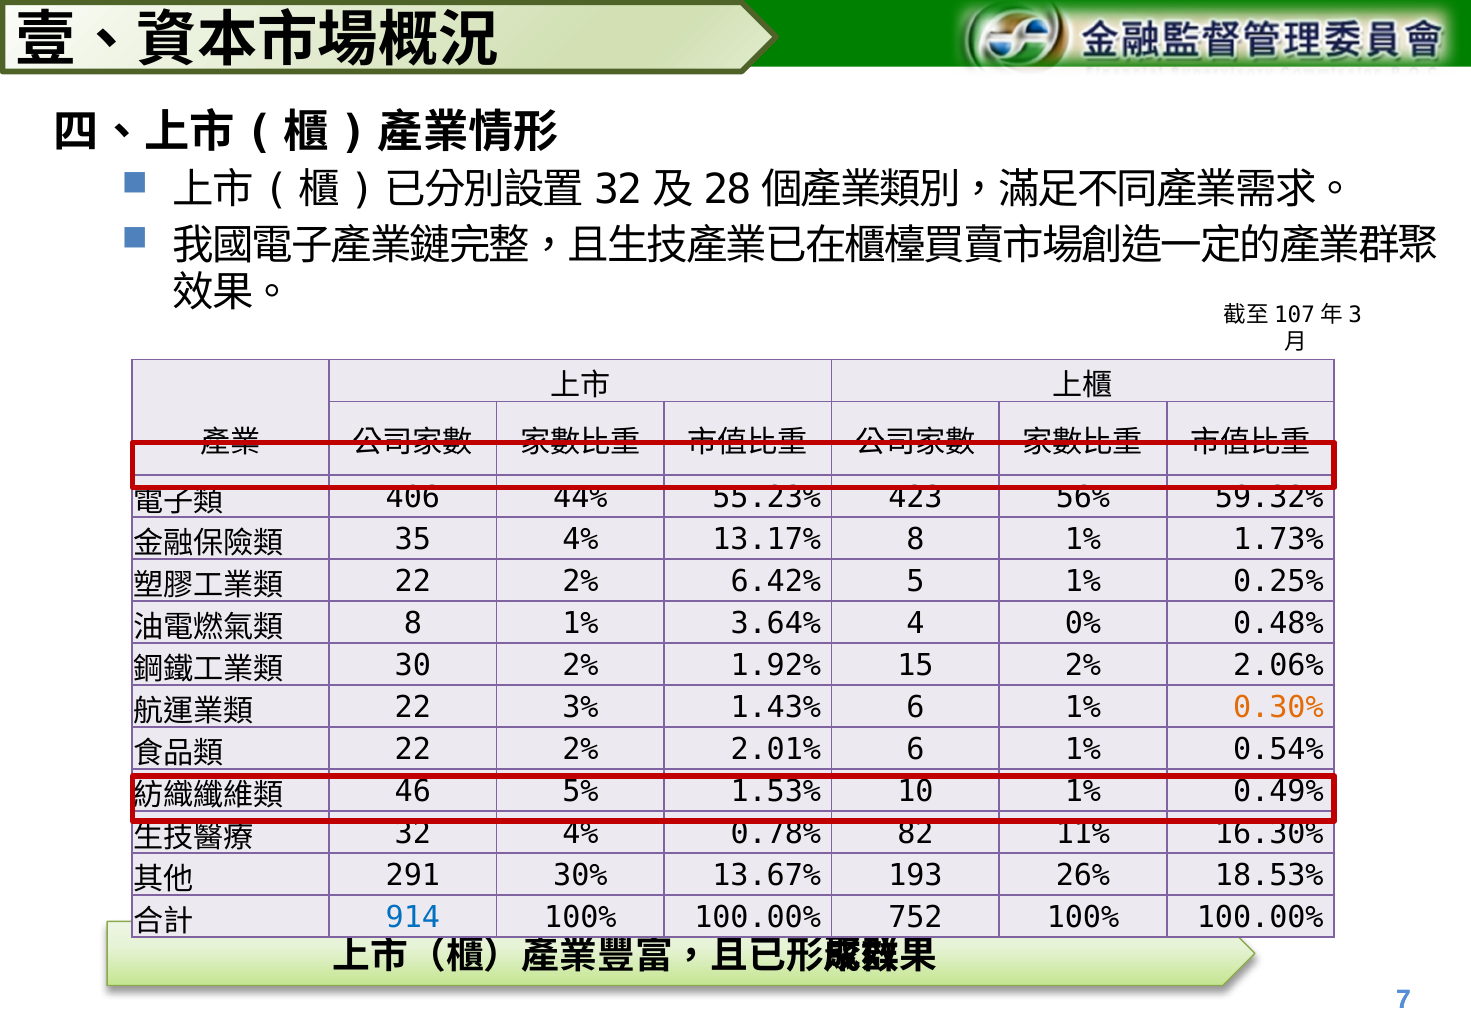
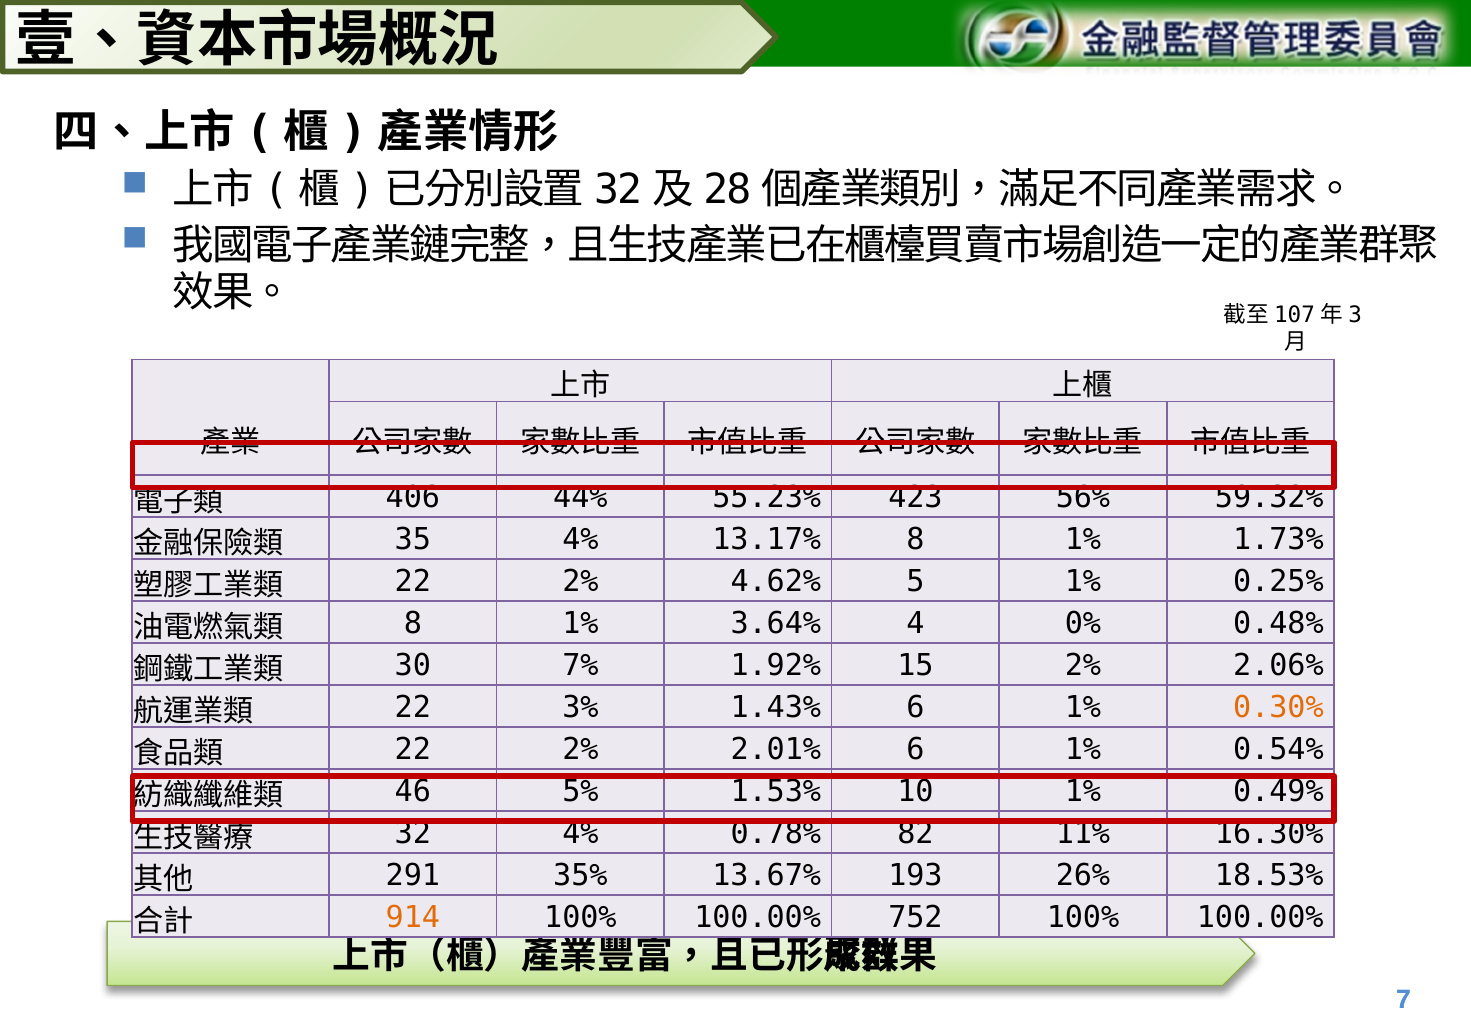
6.42%: 6.42% -> 4.62% (776, 582)
30 2%: 2% -> 7% (580, 666)
30%: 30% -> 35% (580, 876)
914 colour: blue -> orange (413, 918)
